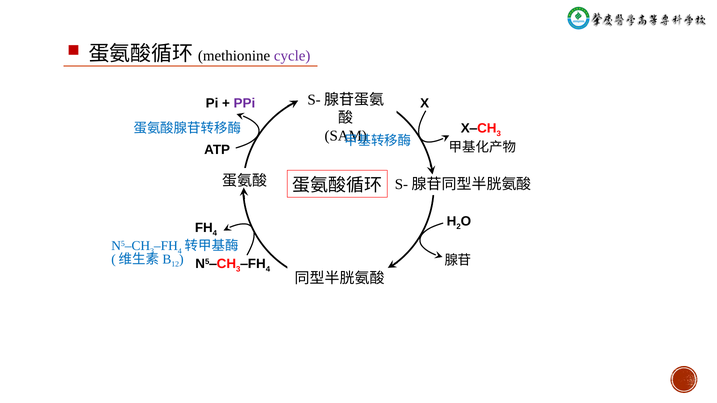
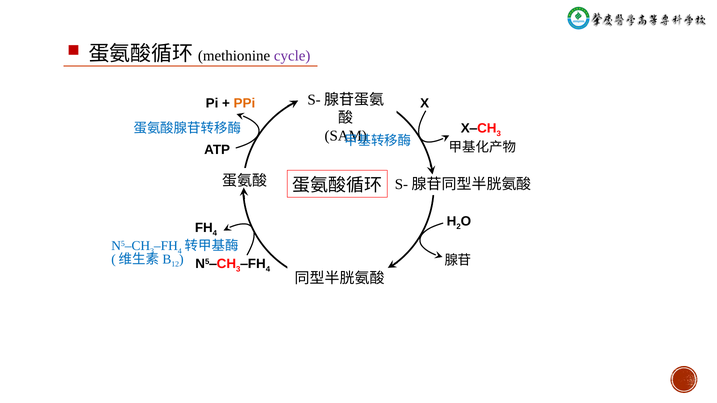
PPi colour: purple -> orange (244, 103)
